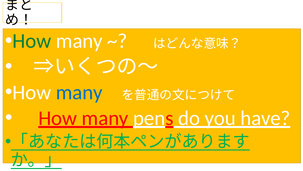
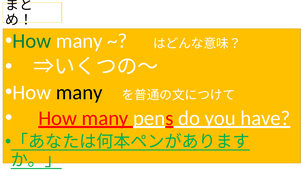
many colour: blue -> black (79, 92)
